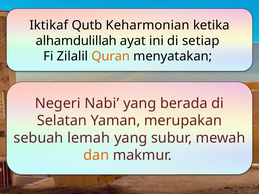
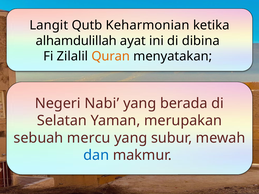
Iktikaf: Iktikaf -> Langit (49, 25)
setiap: setiap -> dibina (201, 41)
lemah: lemah -> mercu (89, 138)
dan colour: orange -> blue (96, 155)
